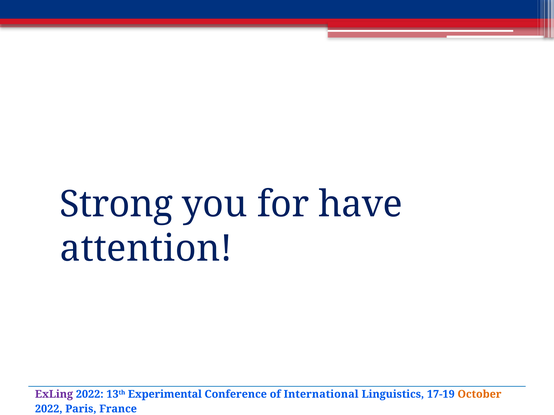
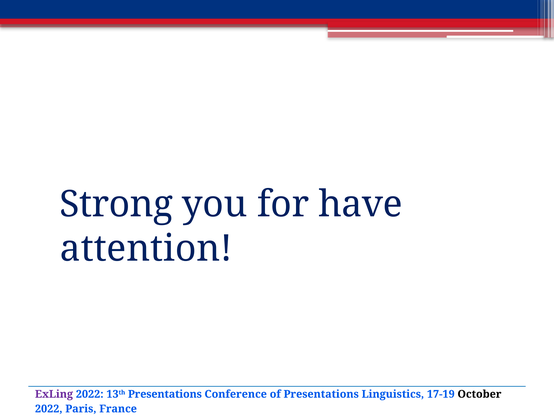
13th Experimental: Experimental -> Presentations (165, 395)
of International: International -> Presentations (321, 395)
October colour: orange -> black (479, 395)
